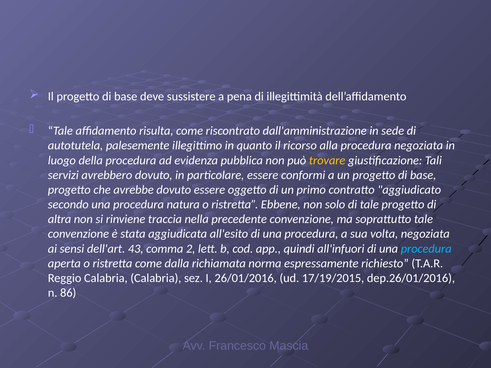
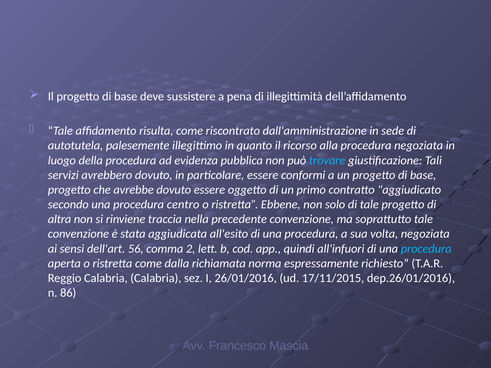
trovare colour: yellow -> light blue (327, 160)
natura: natura -> centro (183, 205)
43: 43 -> 56 (136, 249)
17/19/2015: 17/19/2015 -> 17/11/2015 (333, 278)
